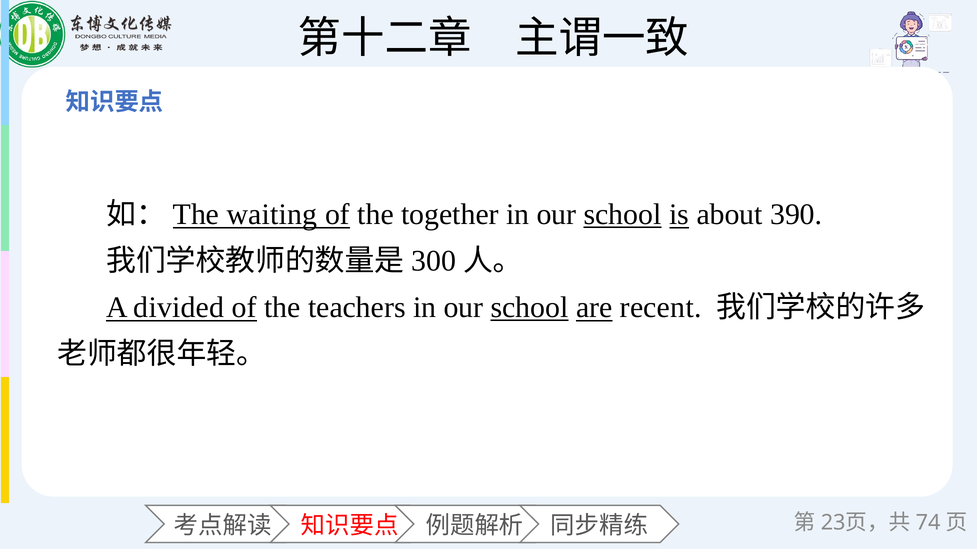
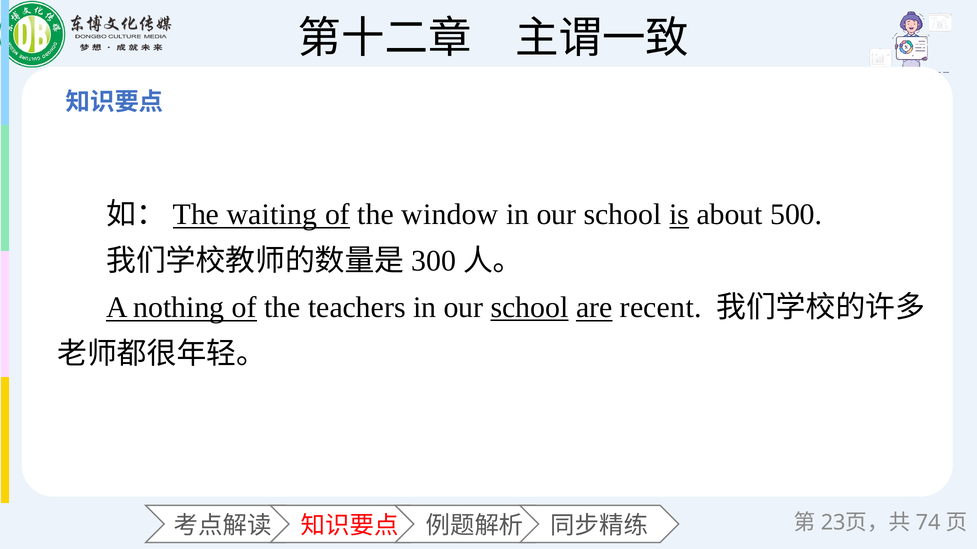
together: together -> window (450, 215)
school underline: present -> none (623, 215)
390: 390 -> 500 (796, 215)
divided: divided -> nothing (179, 308)
